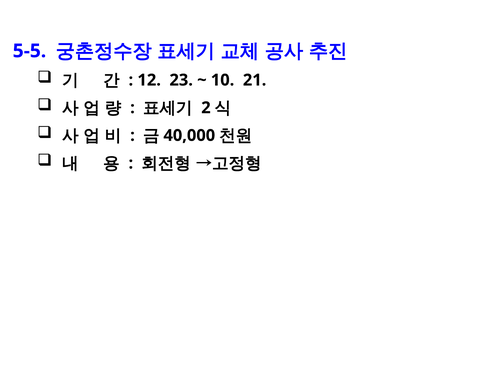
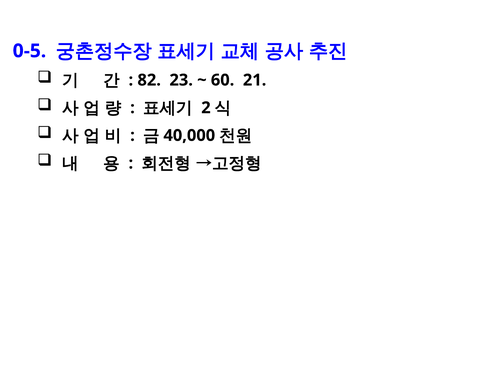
5-5: 5-5 -> 0-5 (29, 51)
12: 12 -> 82 (149, 80)
10: 10 -> 60 (223, 80)
